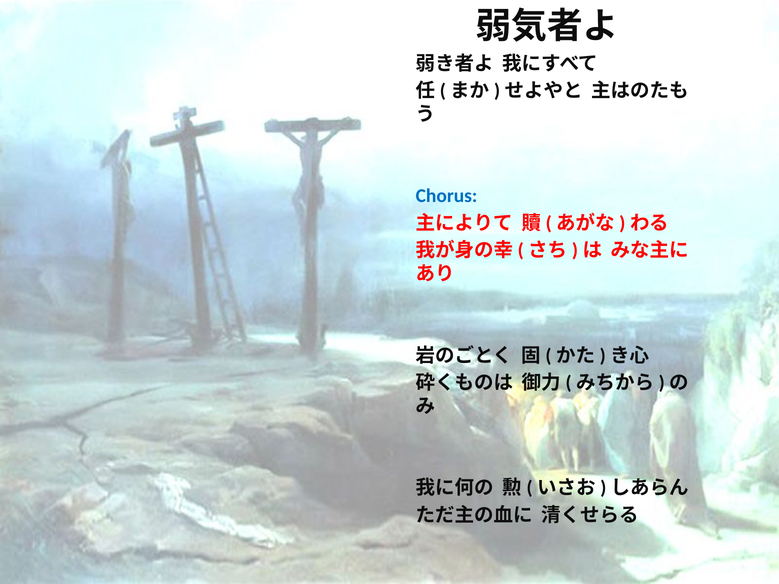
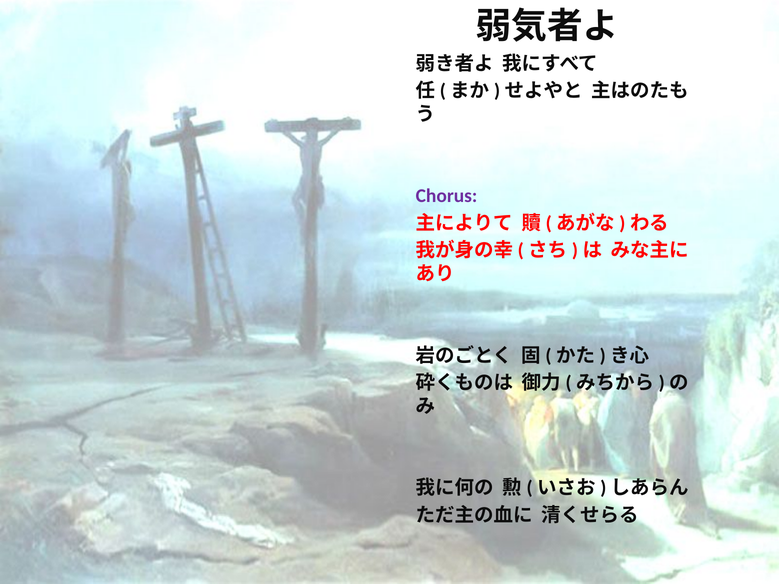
Chorus colour: blue -> purple (447, 196)
